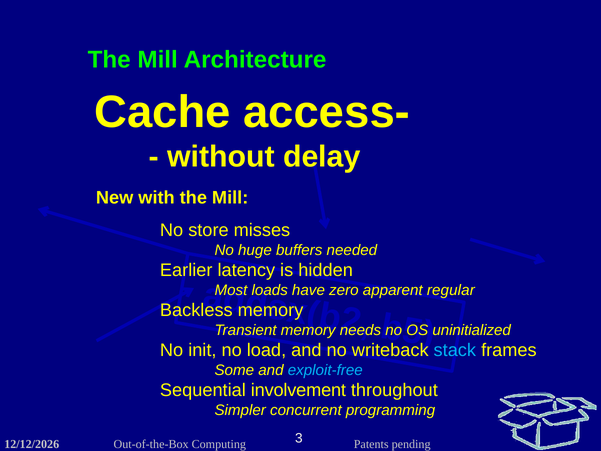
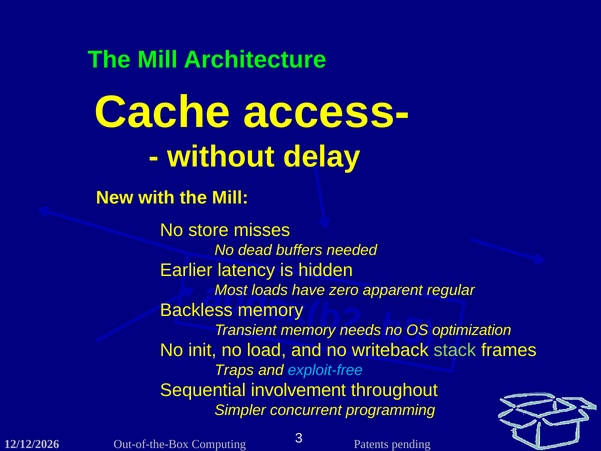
huge: huge -> dead (255, 250)
uninitialized: uninitialized -> optimization (472, 330)
stack colour: light blue -> light green (455, 350)
Some: Some -> Traps (234, 370)
